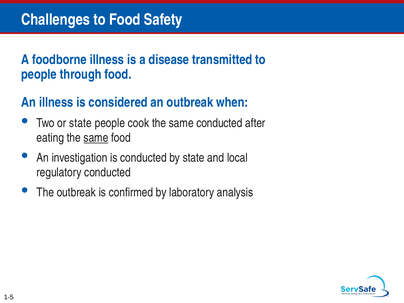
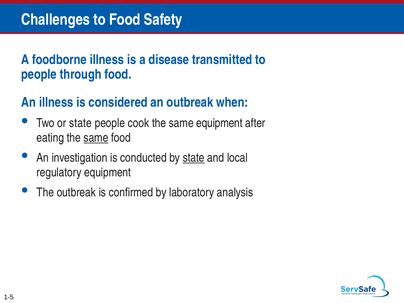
same conducted: conducted -> equipment (219, 123)
state underline: none -> present (194, 158)
regulatory conducted: conducted -> equipment (108, 172)
